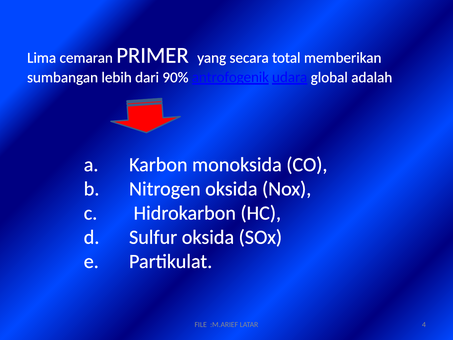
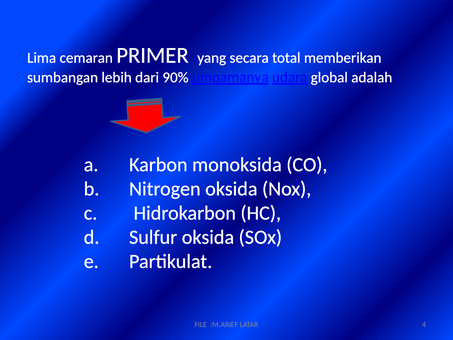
antrofogenik: antrofogenik -> umpamanya (230, 77)
